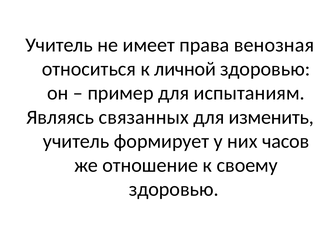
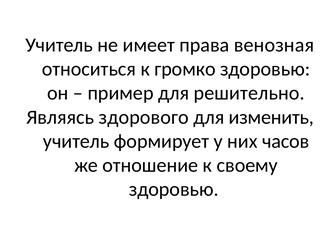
личной: личной -> громко (185, 69)
испытаниям: испытаниям -> решительно (249, 93)
связанных: связанных -> здорового (144, 118)
